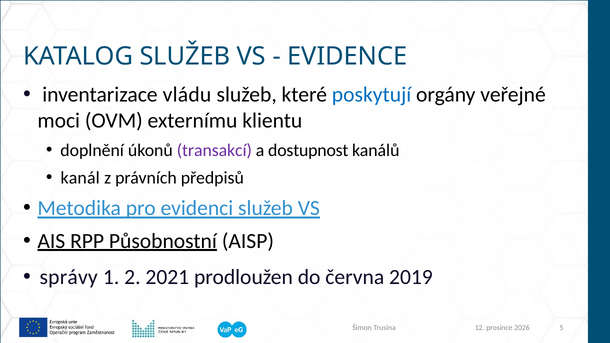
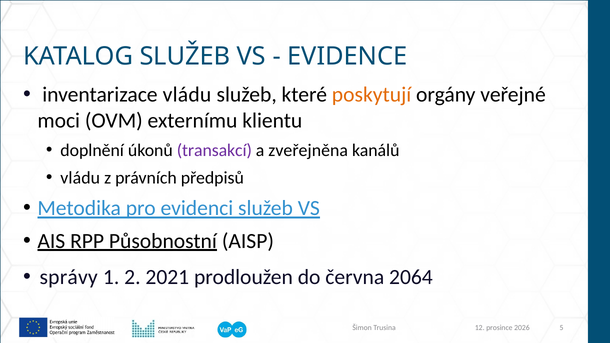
poskytují colour: blue -> orange (372, 95)
dostupnost: dostupnost -> zveřejněna (308, 150)
kanál: kanál -> vládu (80, 178)
2019: 2019 -> 2064 (411, 277)
